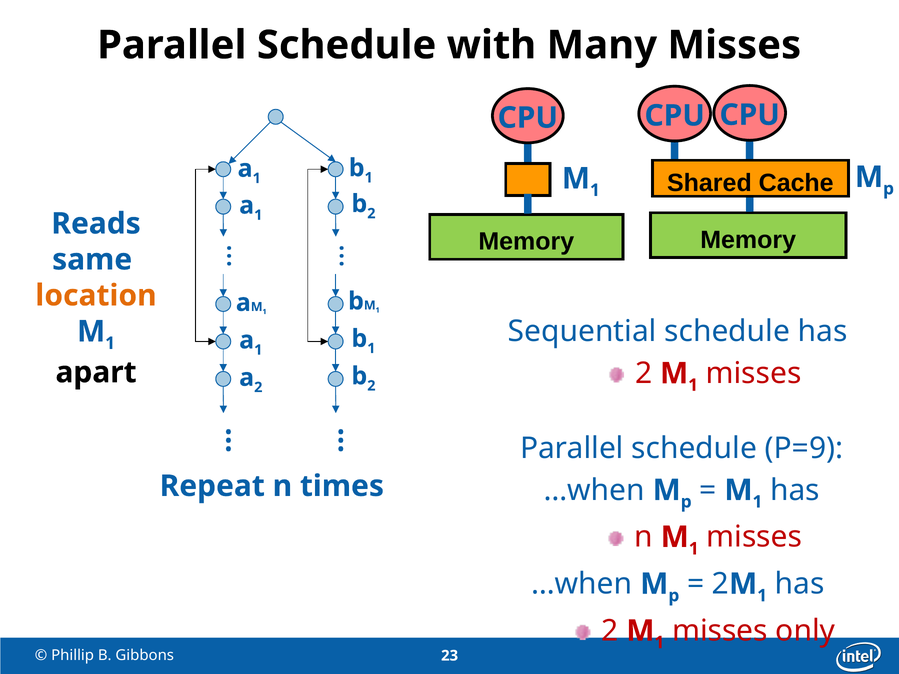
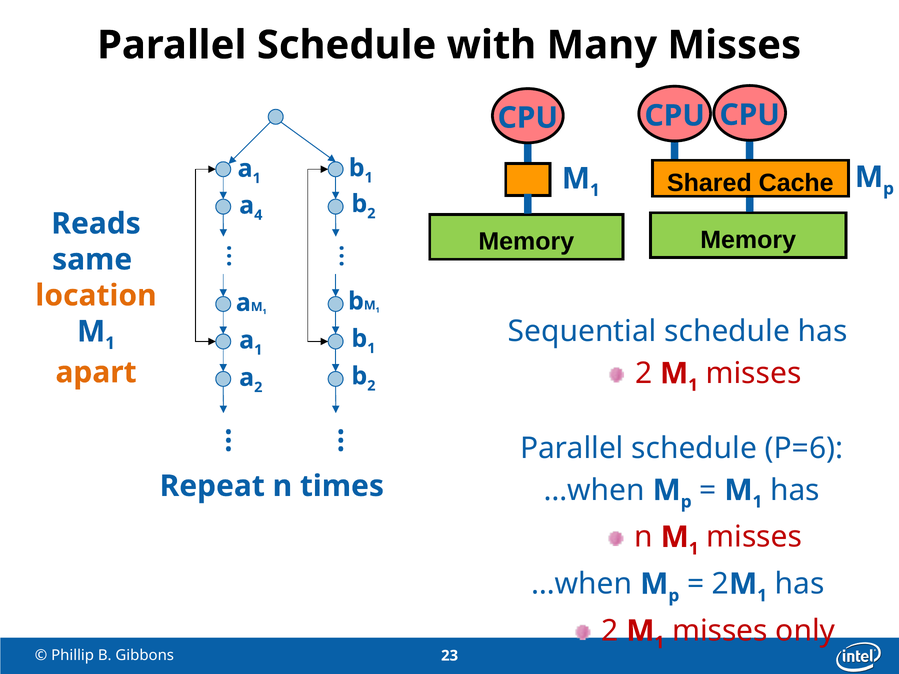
1: 1 -> 4 (258, 215)
apart colour: black -> orange (96, 373)
P=9: P=9 -> P=6 (804, 448)
